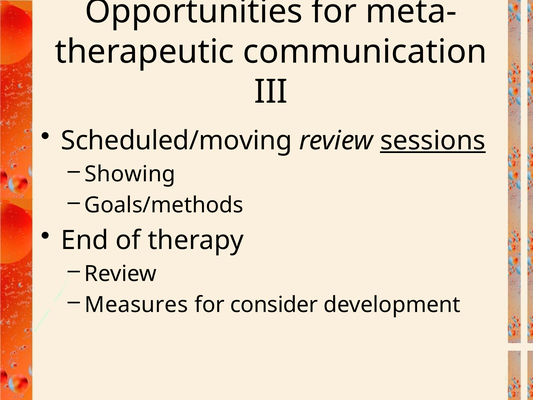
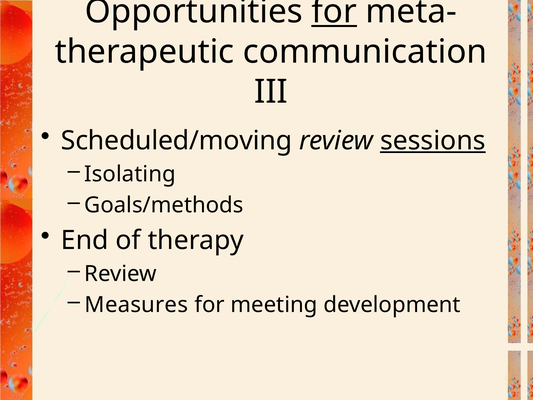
for underline: none -> present (334, 12)
Showing: Showing -> Isolating (130, 174)
consider: consider -> meeting (274, 305)
